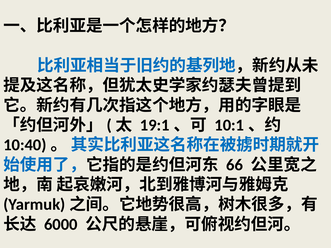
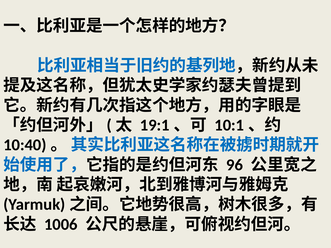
66: 66 -> 96 (235, 165)
6000: 6000 -> 1006 (61, 225)
